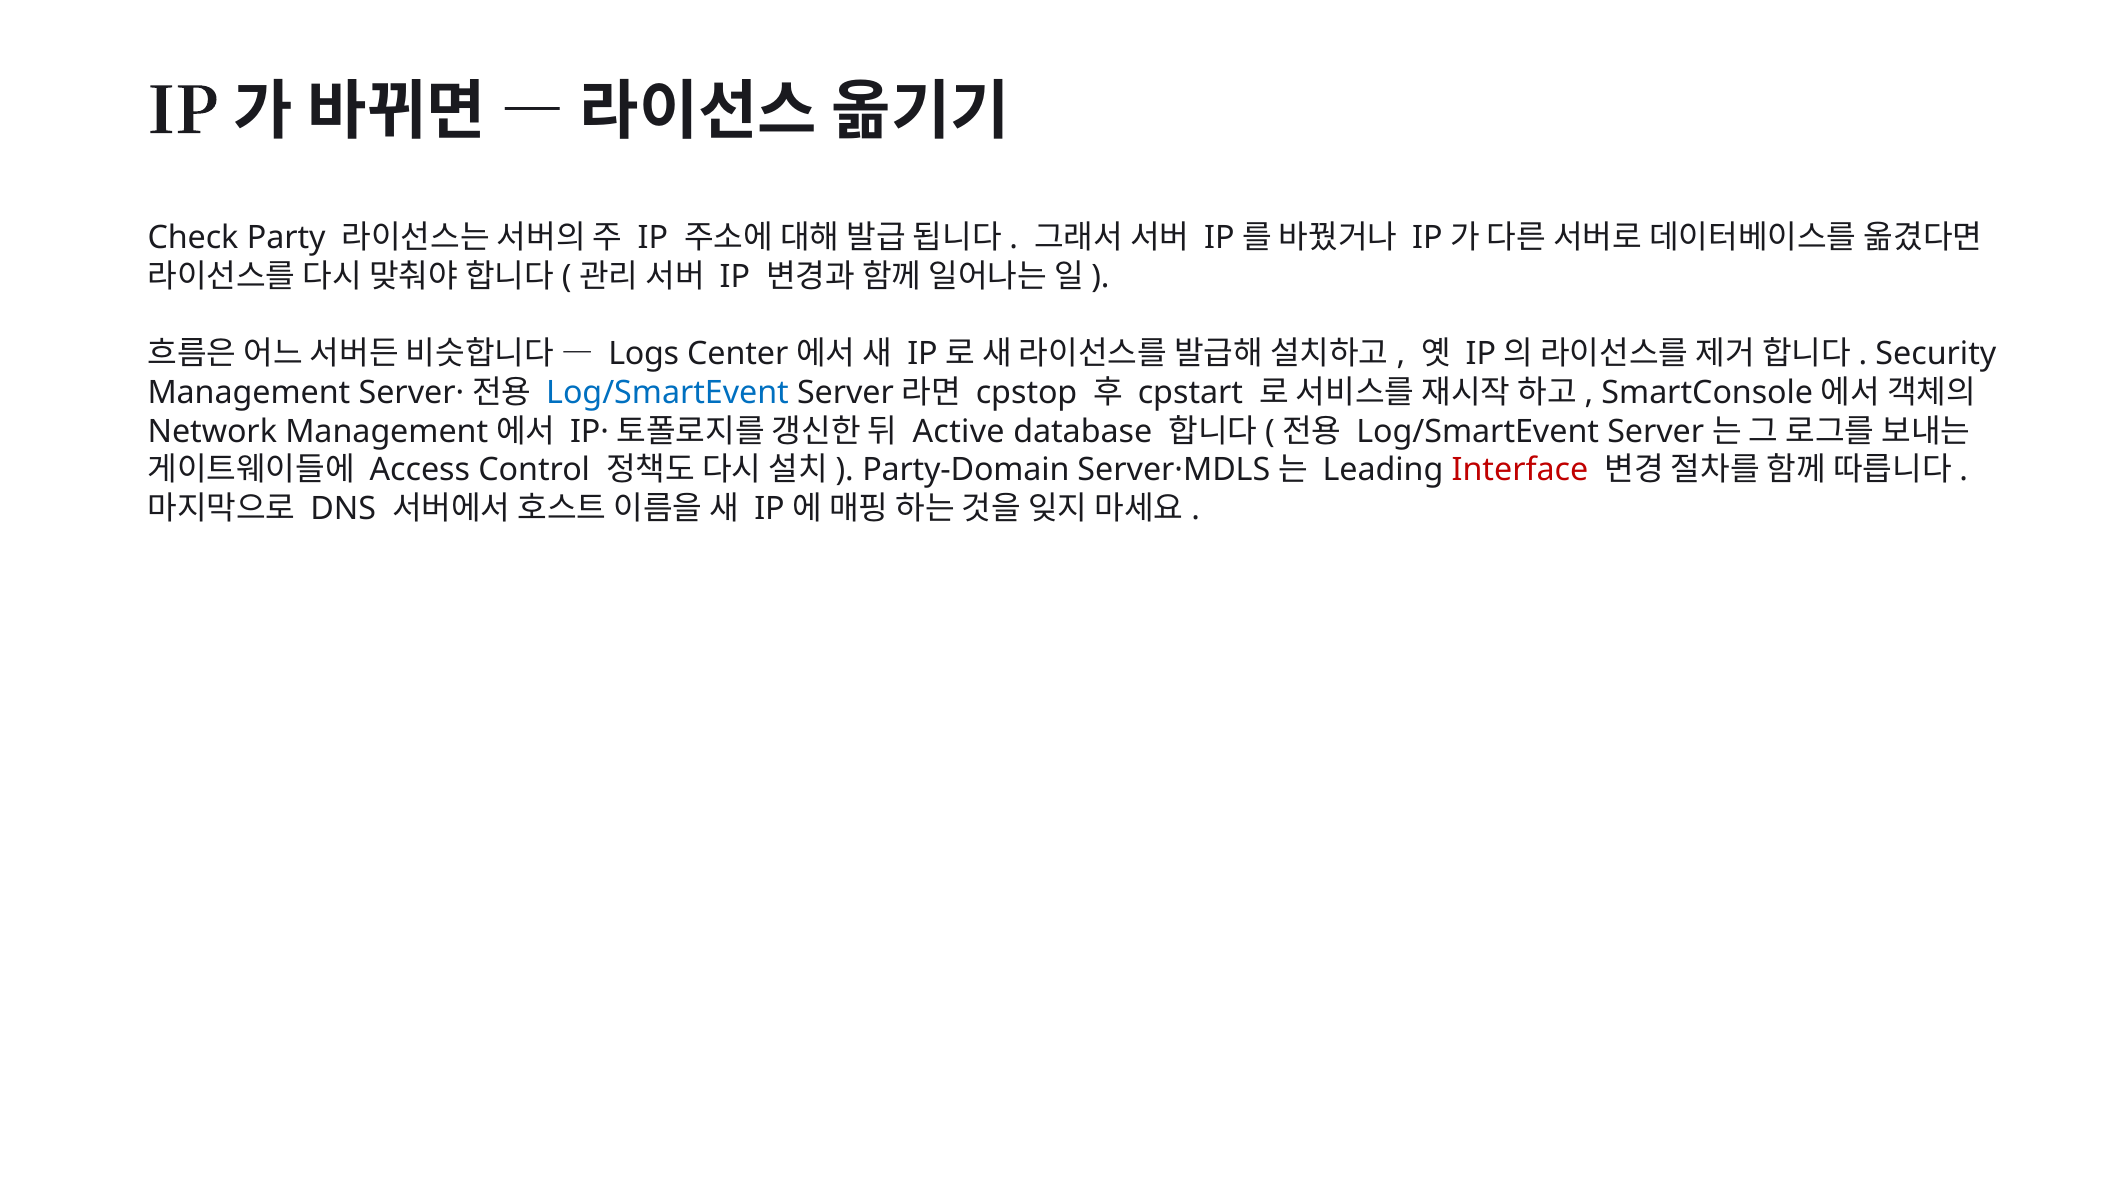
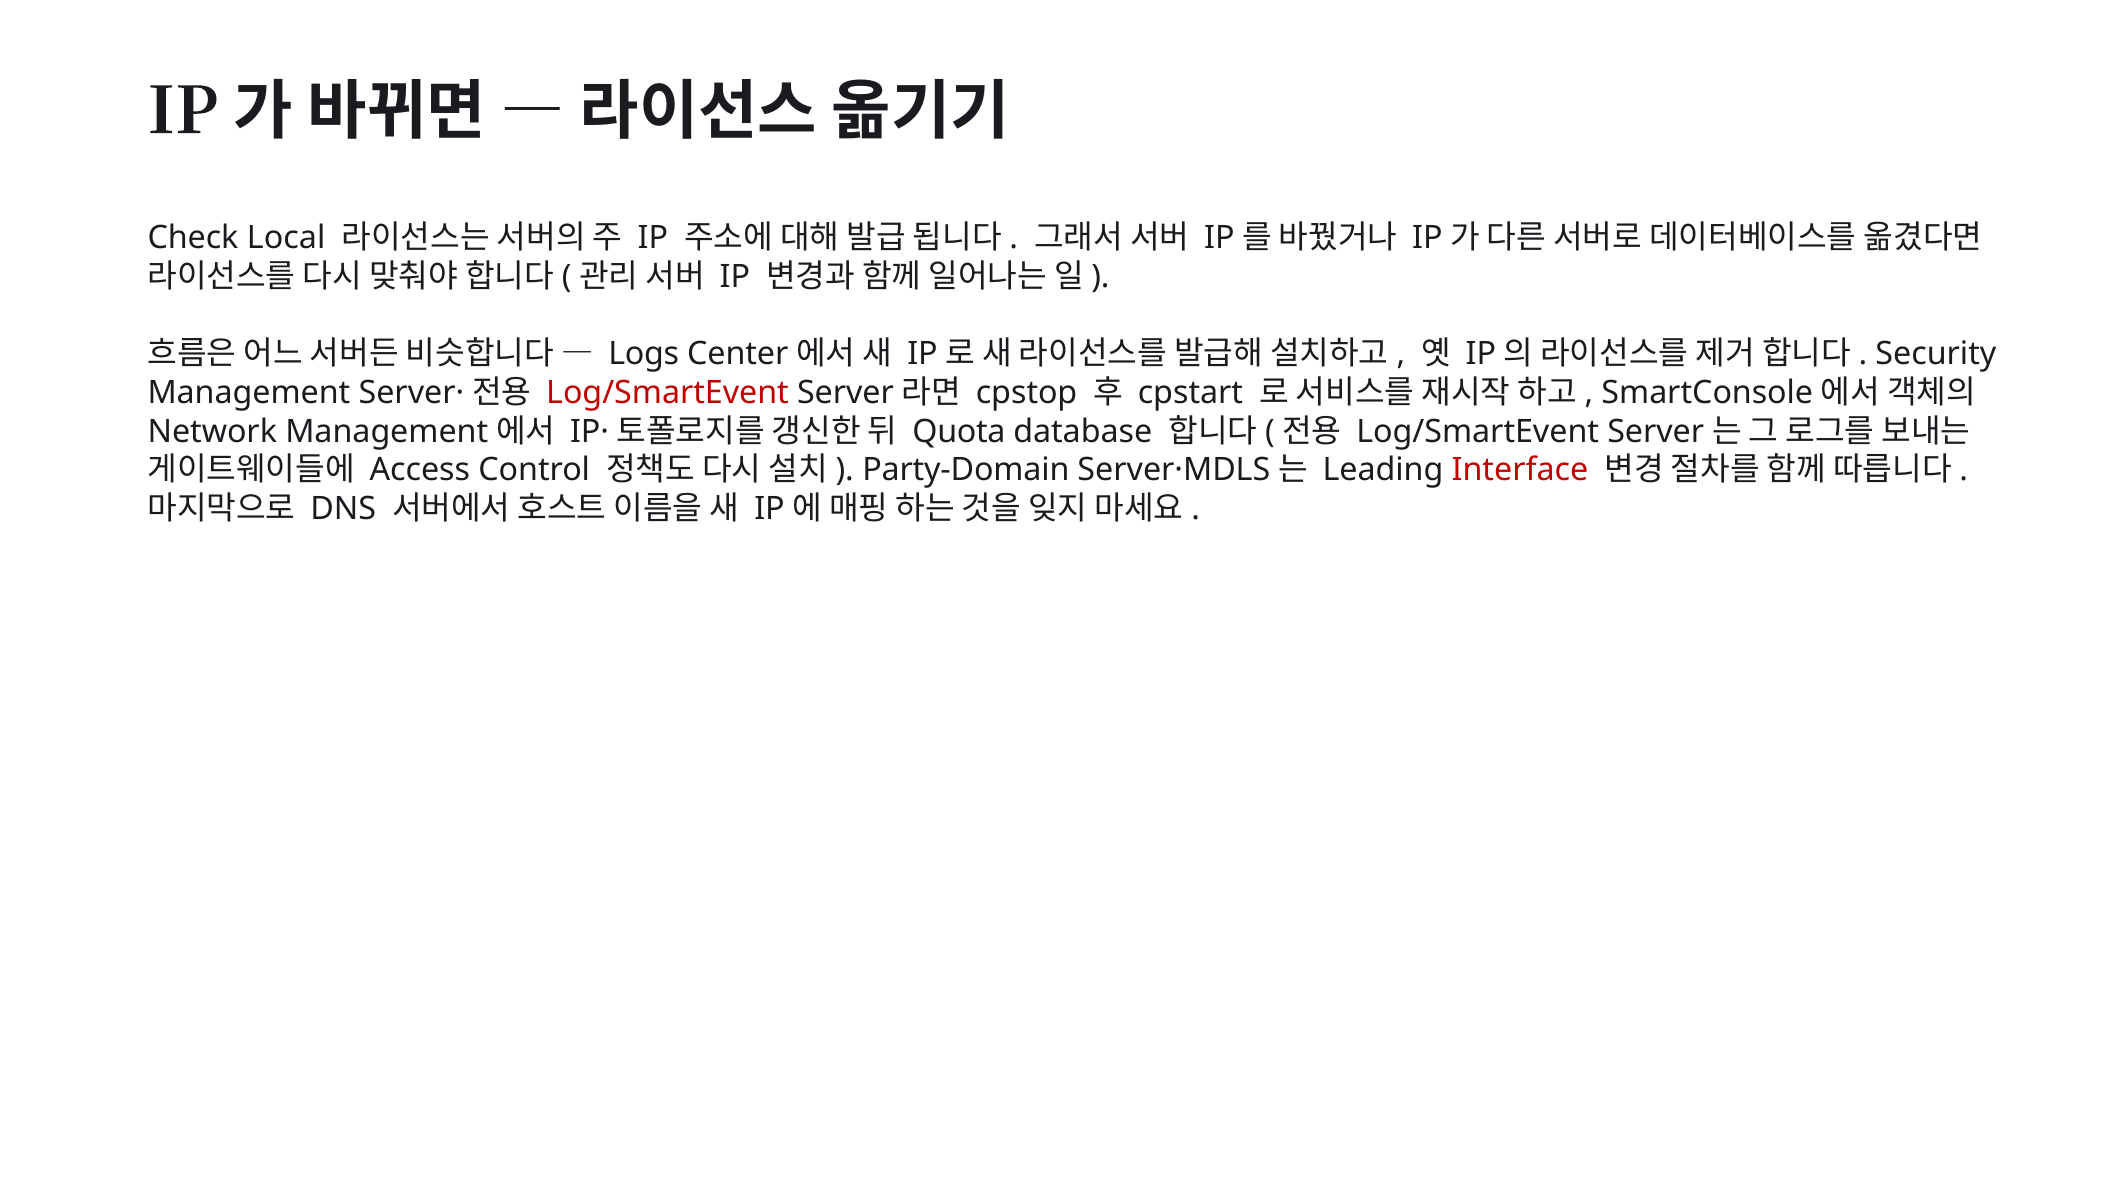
Party: Party -> Local (286, 238)
Log/SmartEvent colour: blue -> red (668, 393)
Active: Active -> Quota (959, 431)
